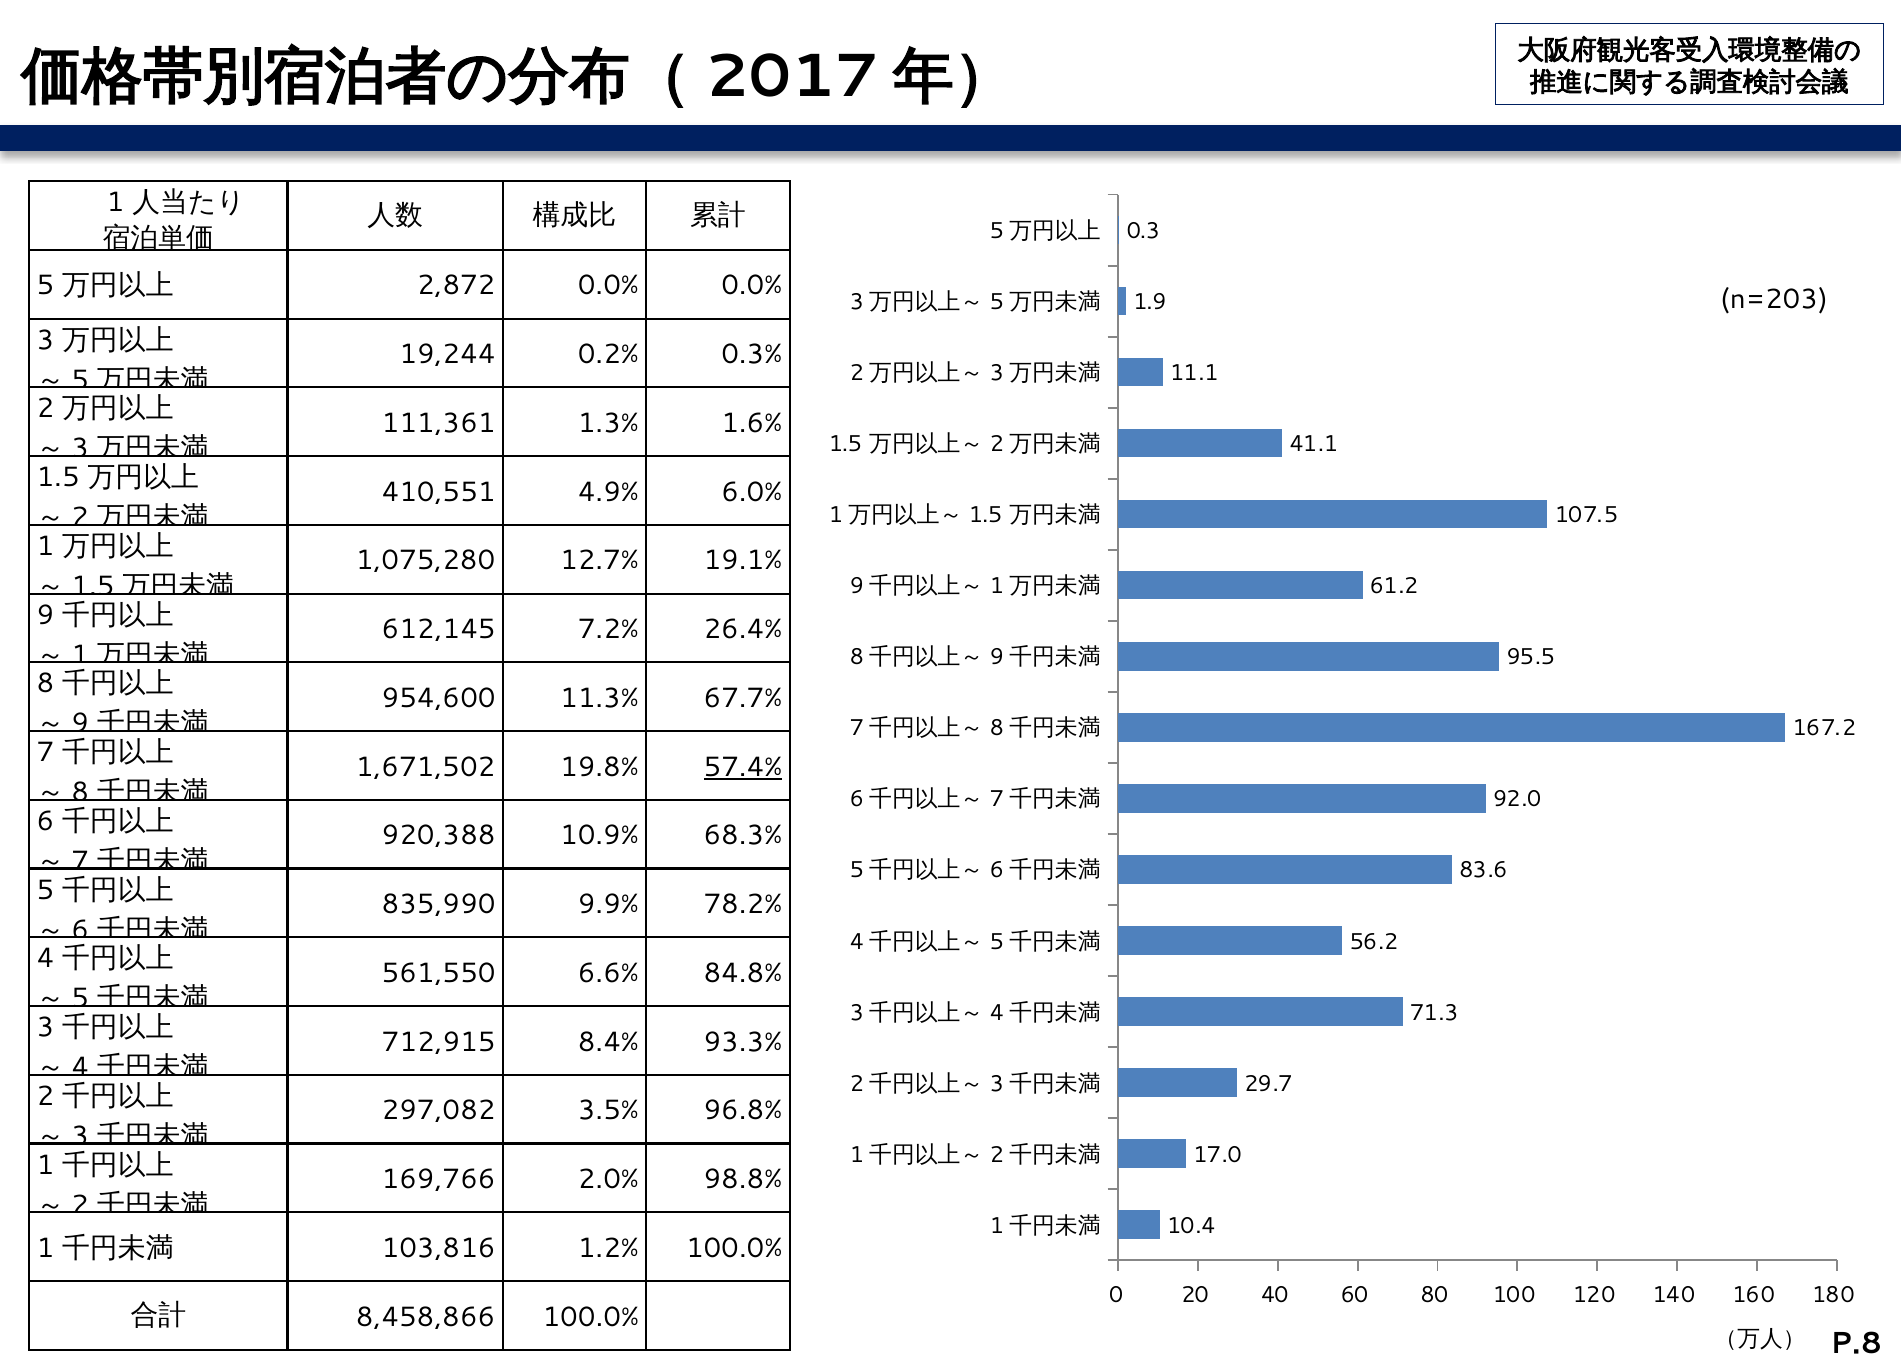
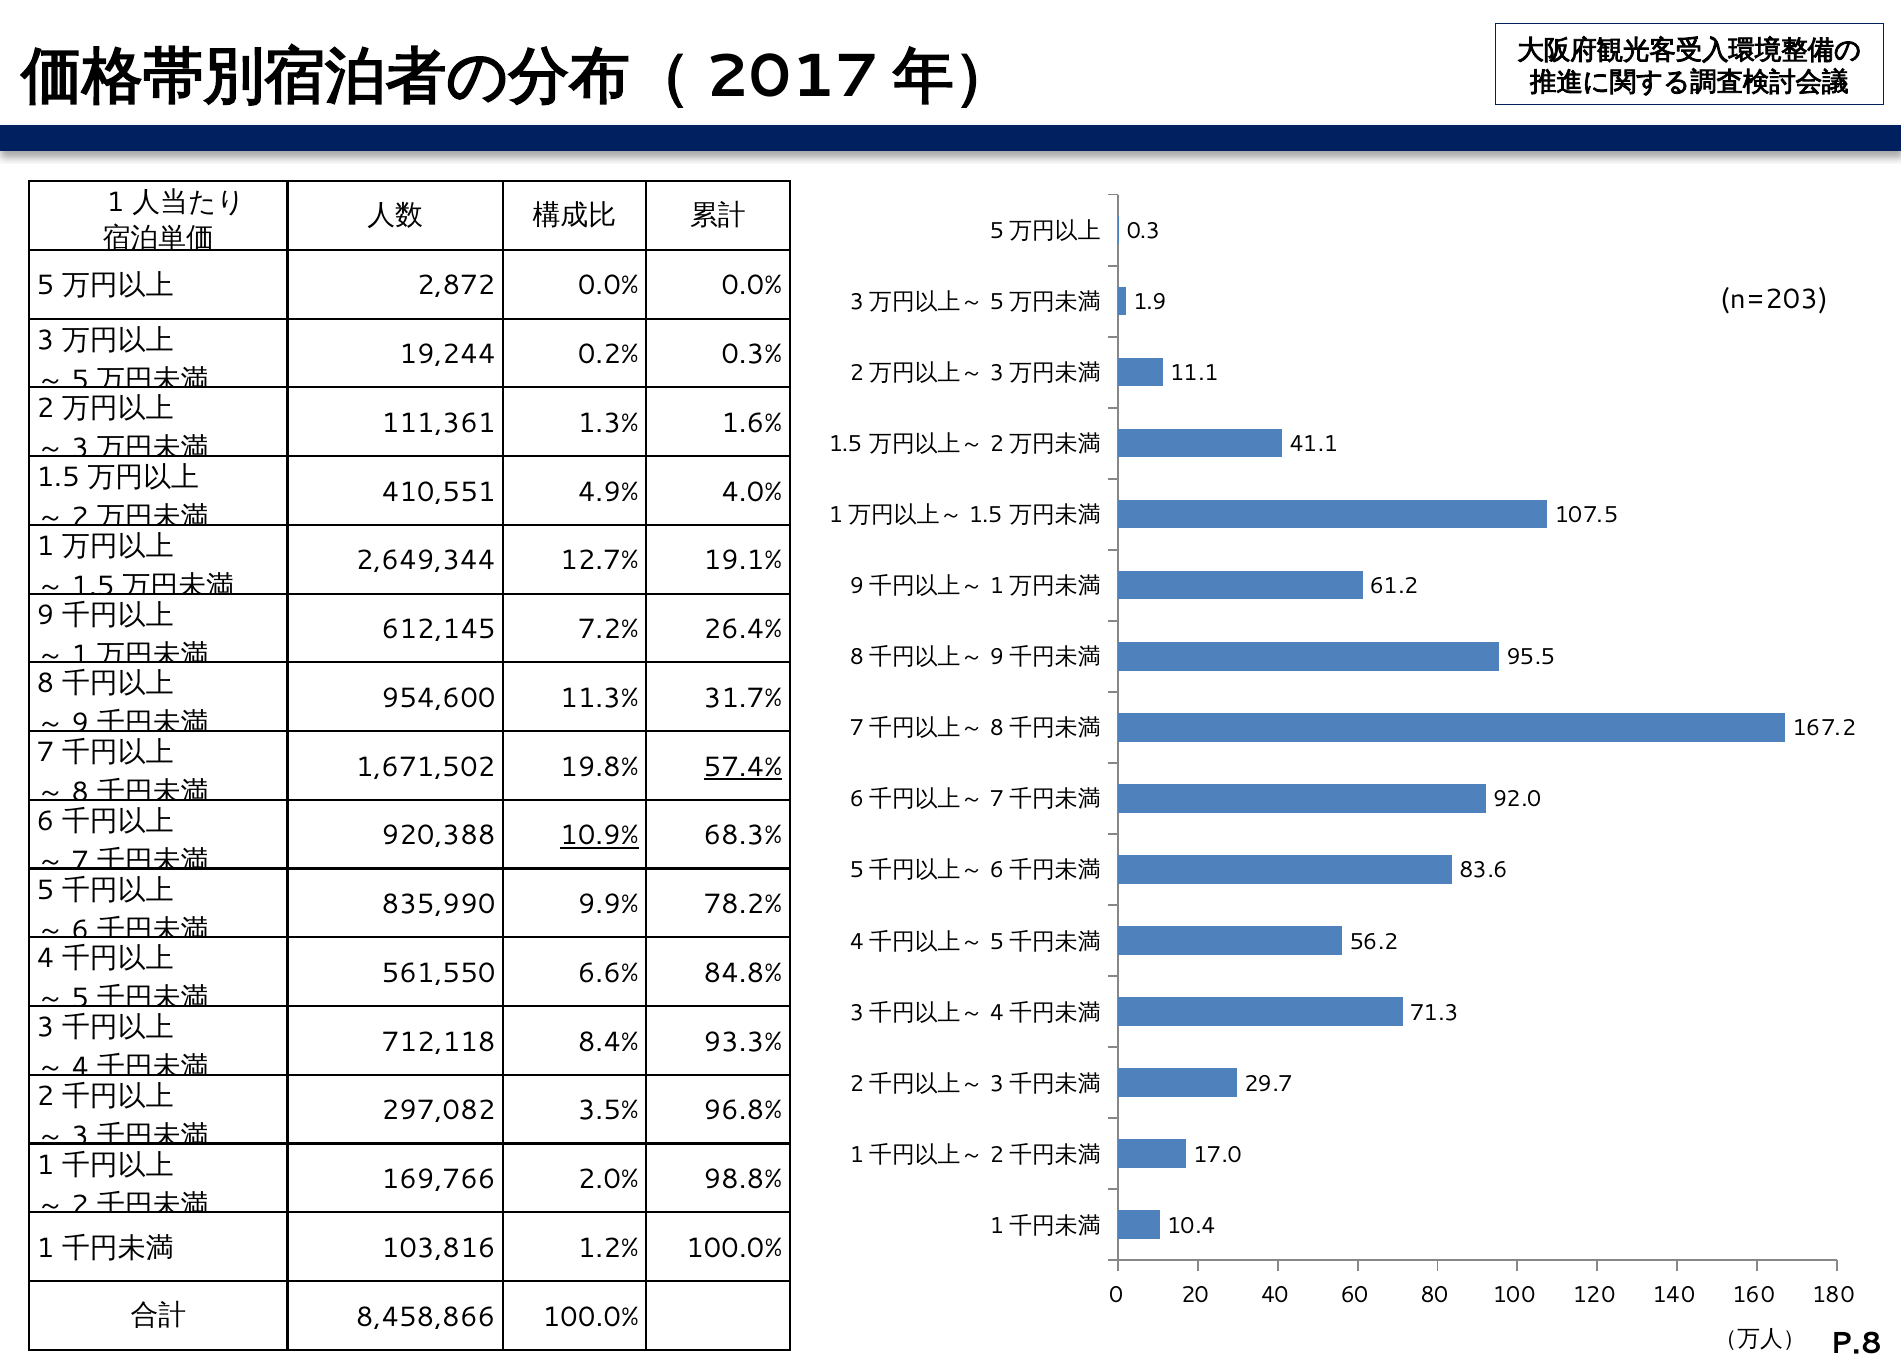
6.0%: 6.0% -> 4.0% (752, 492)
1,075,280: 1,075,280 -> 2,649,344 (426, 561)
67.7%: 67.7% -> 31.7% (743, 698)
10.9% underline: none -> present (600, 835)
712,915: 712,915 -> 712,118 (439, 1042)
